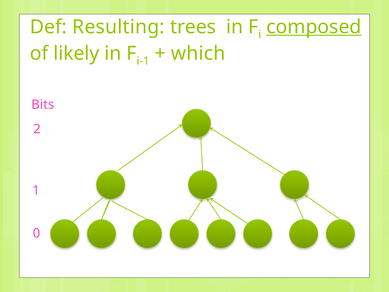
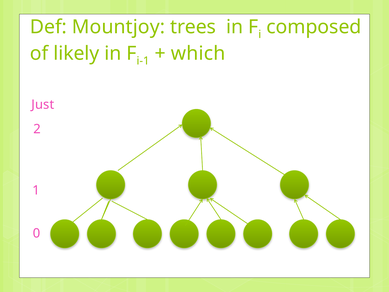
Resulting: Resulting -> Mountjoy (118, 27)
composed underline: present -> none (314, 27)
Bits: Bits -> Just (43, 104)
